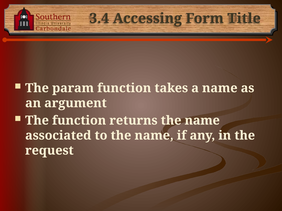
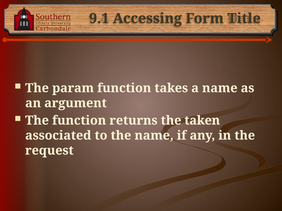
3.4: 3.4 -> 9.1 (99, 18)
returns the name: name -> taken (202, 121)
